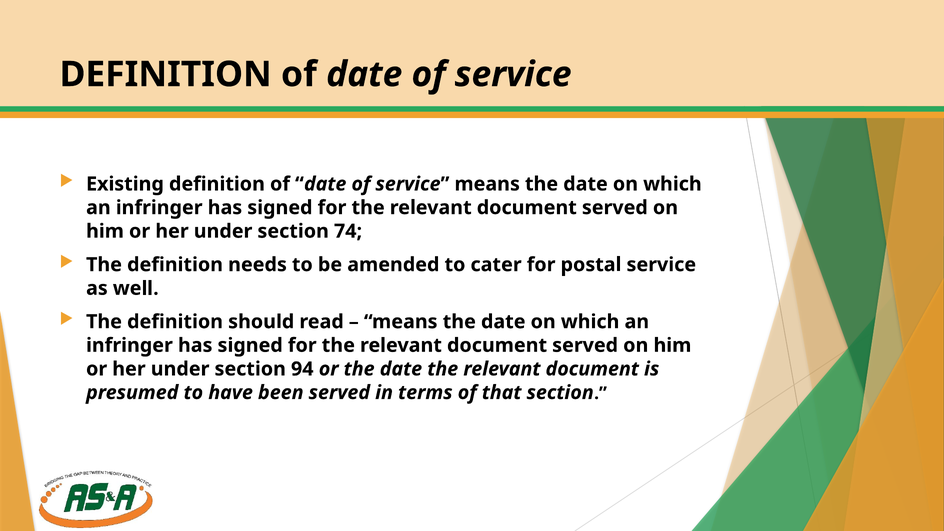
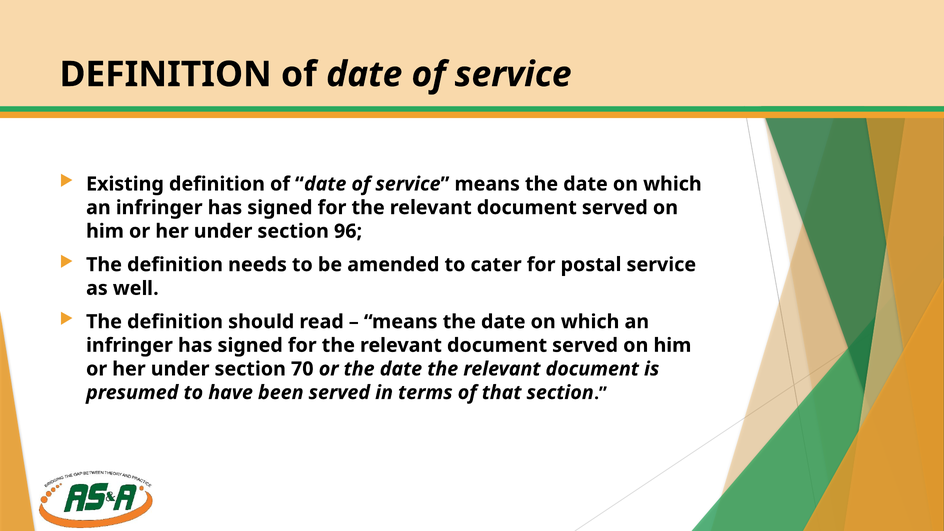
74: 74 -> 96 (348, 231)
94: 94 -> 70 (302, 369)
